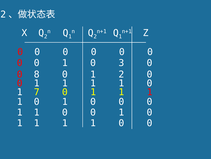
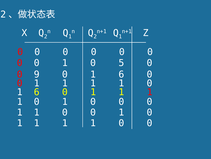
3: 3 -> 5 (121, 63)
8: 8 -> 9 (37, 74)
2: 2 -> 6 (121, 74)
7: 7 -> 6 (37, 92)
